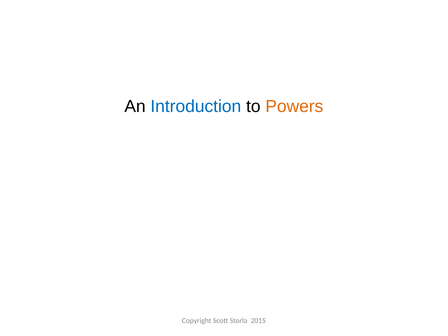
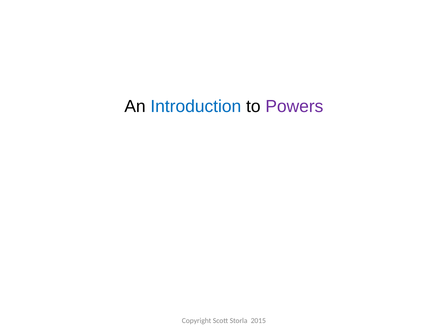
Powers colour: orange -> purple (294, 106)
